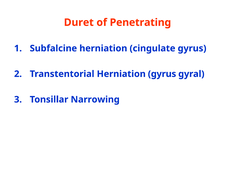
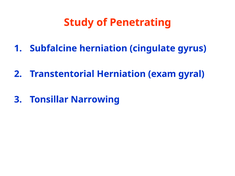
Duret: Duret -> Study (79, 22)
Herniation gyrus: gyrus -> exam (162, 74)
